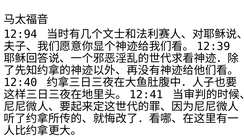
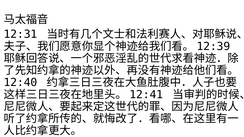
12:94: 12:94 -> 12:31 (20, 34)
